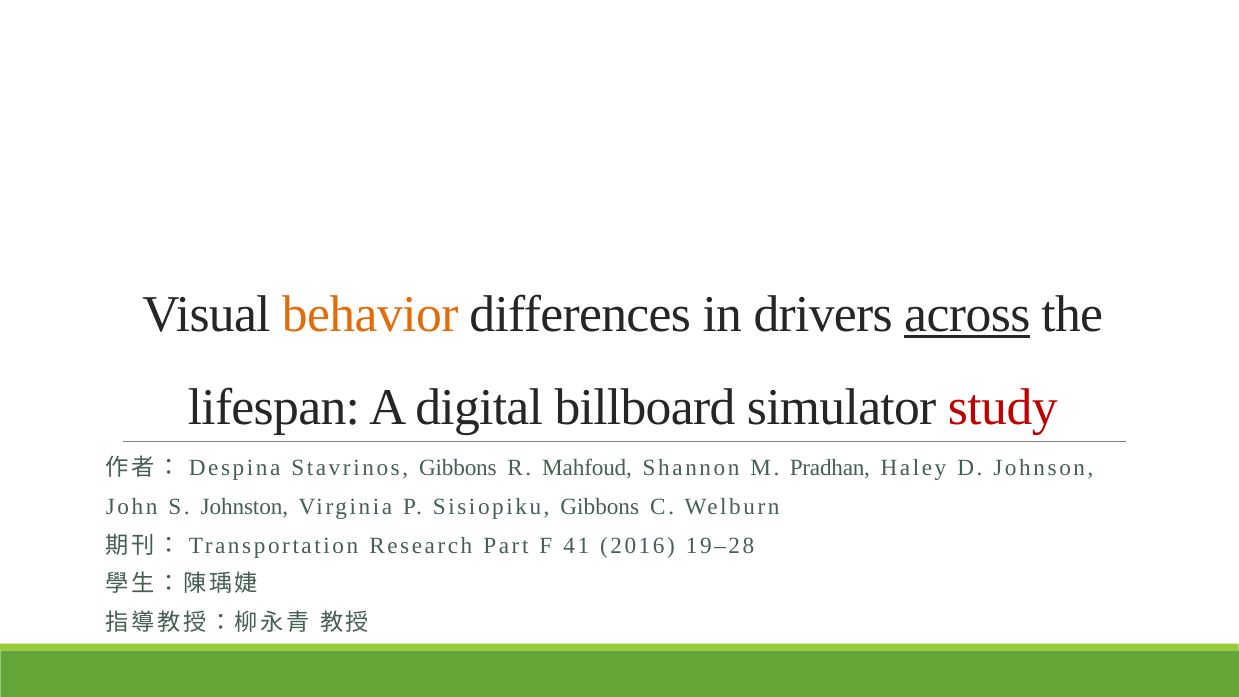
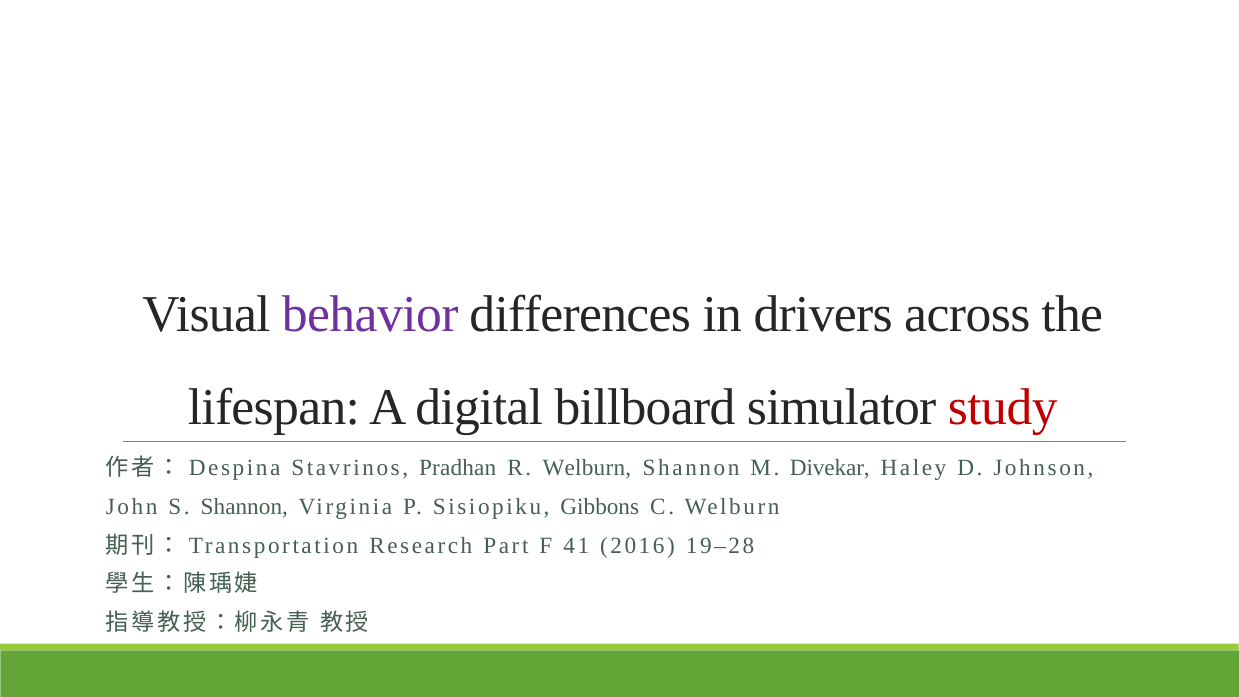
behavior colour: orange -> purple (370, 315)
across underline: present -> none (967, 315)
Stavrinos Gibbons: Gibbons -> Pradhan (458, 468)
R Mahfoud: Mahfoud -> Welburn (587, 468)
Pradhan: Pradhan -> Divekar (830, 468)
S Johnston: Johnston -> Shannon (244, 507)
